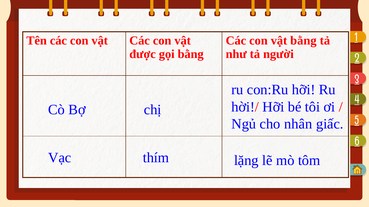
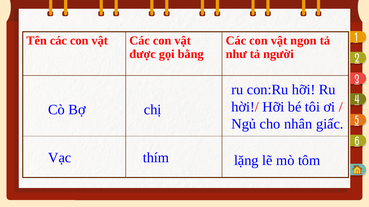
vật bằng: bằng -> ngon (303, 41)
